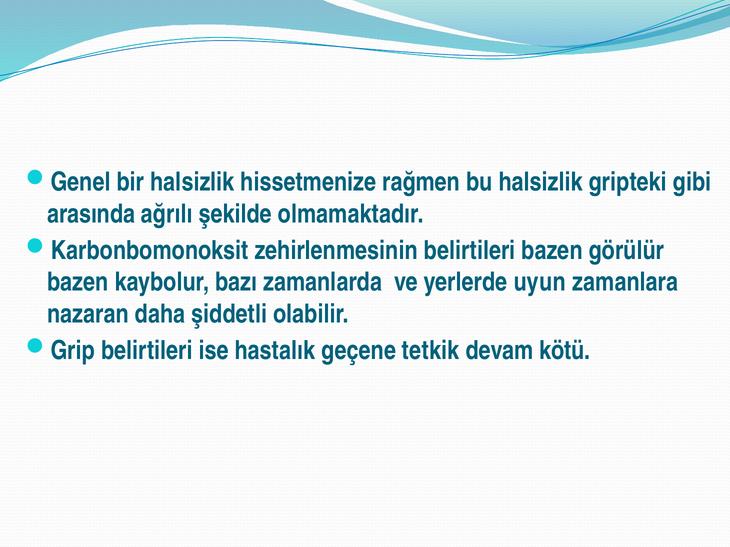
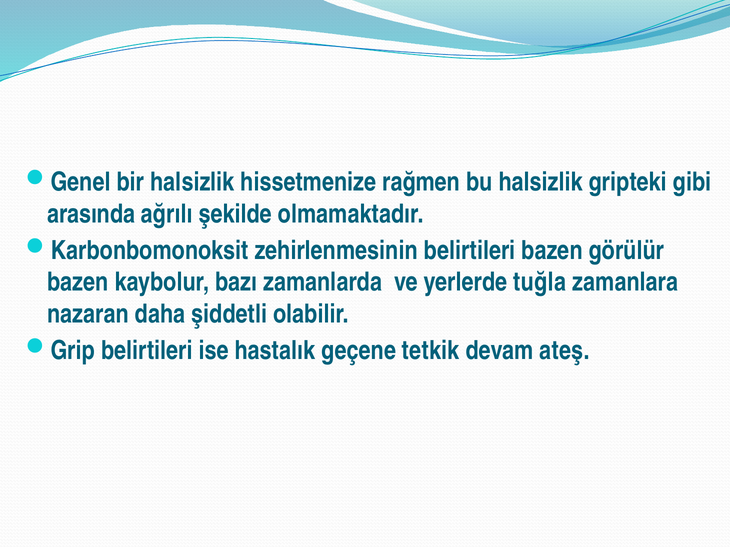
uyun: uyun -> tuğla (540, 282)
kötü: kötü -> ateş (565, 351)
